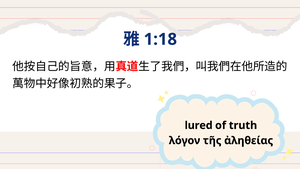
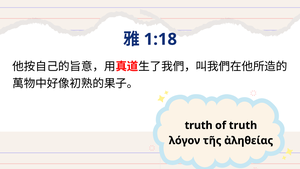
lured: lured -> truth (199, 125)
